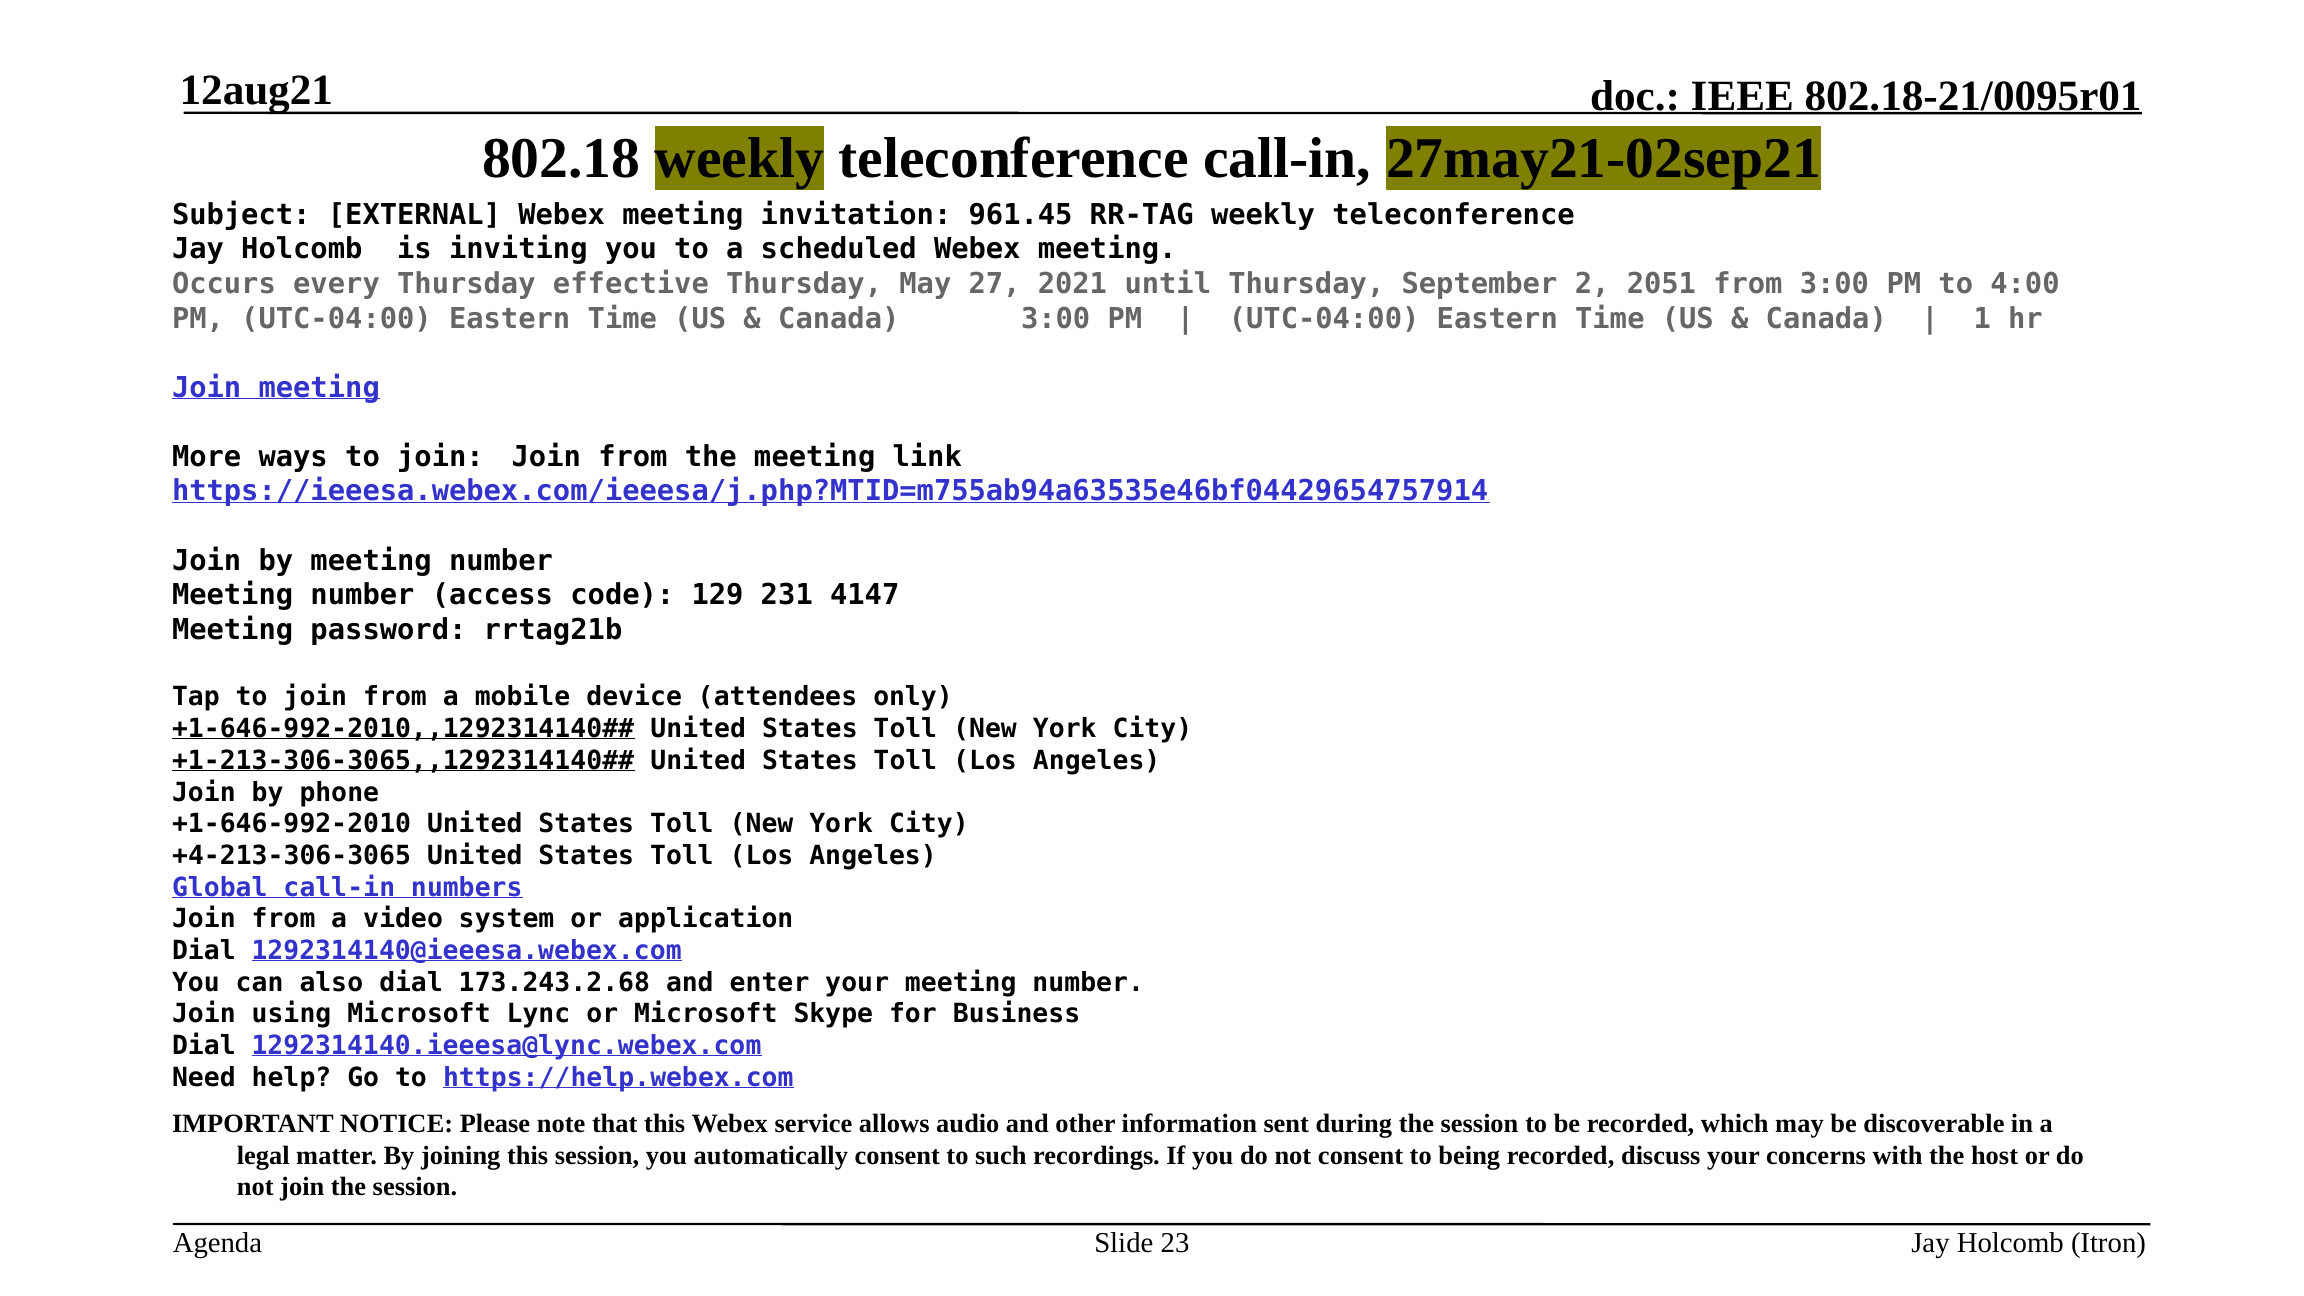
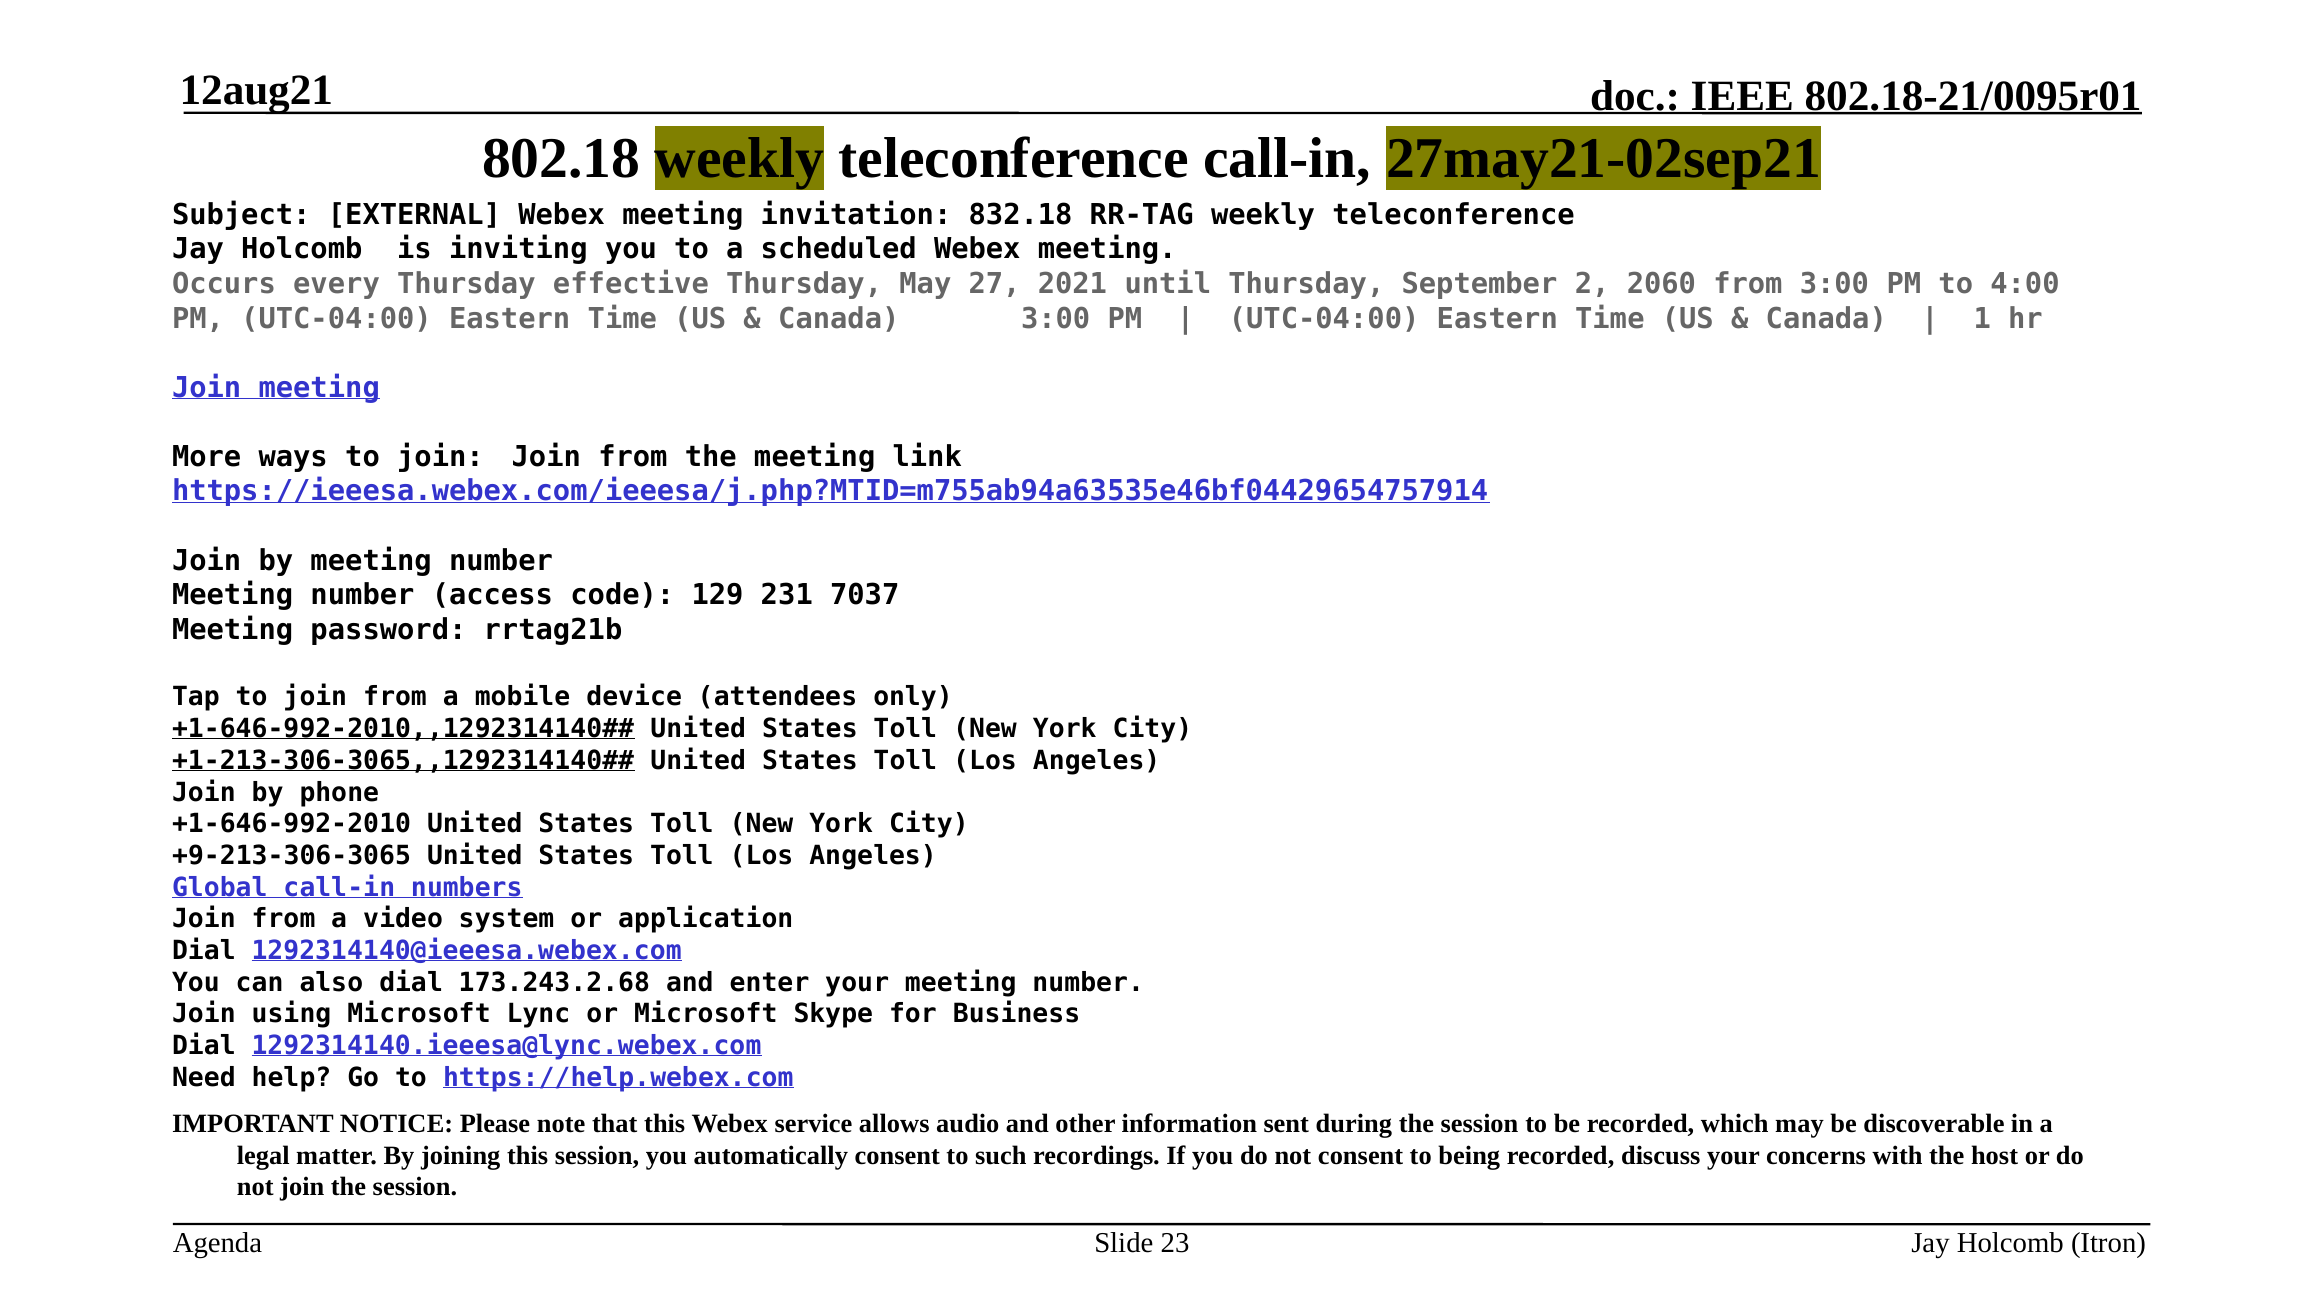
961.45: 961.45 -> 832.18 (1021, 215)
2051: 2051 -> 2060 (1661, 284)
4147: 4147 -> 7037 (865, 595)
+4-213-306-3065: +4-213-306-3065 -> +9-213-306-3065 (292, 856)
